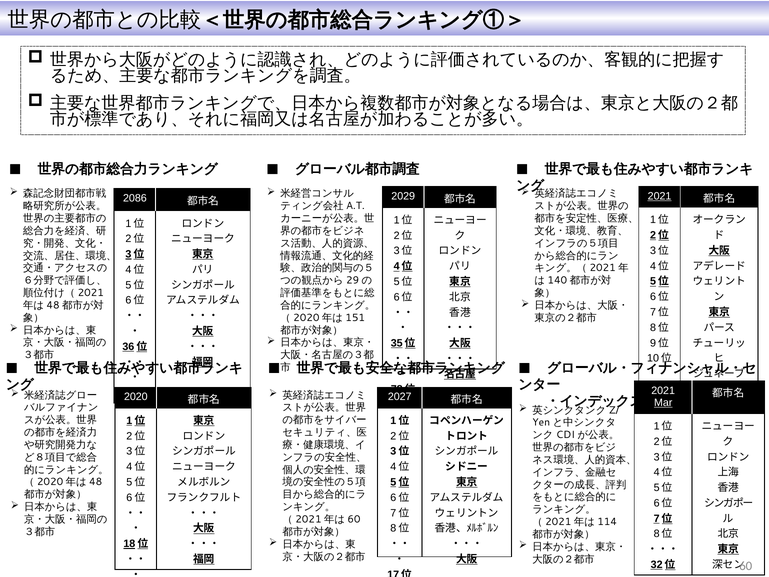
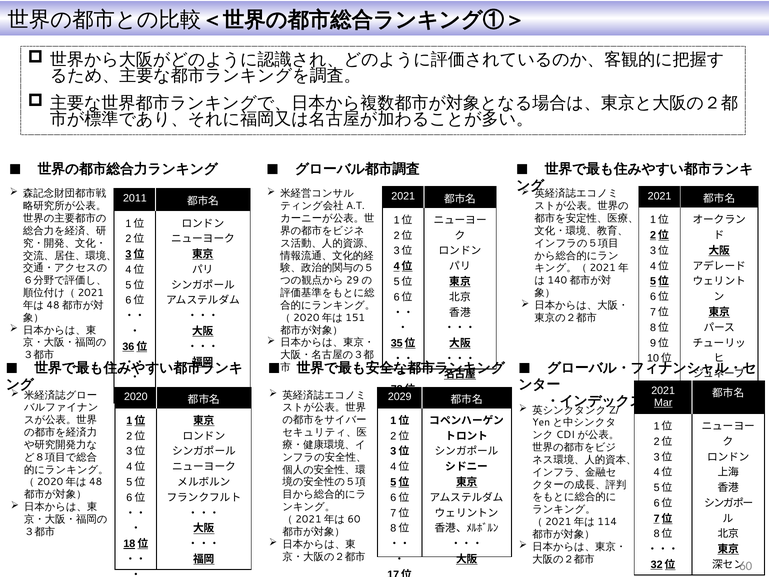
2021 underline: present -> none (660, 196)
2029: 2029 -> 2021 (403, 196)
2086: 2086 -> 2011 (135, 198)
2027: 2027 -> 2029 (400, 397)
